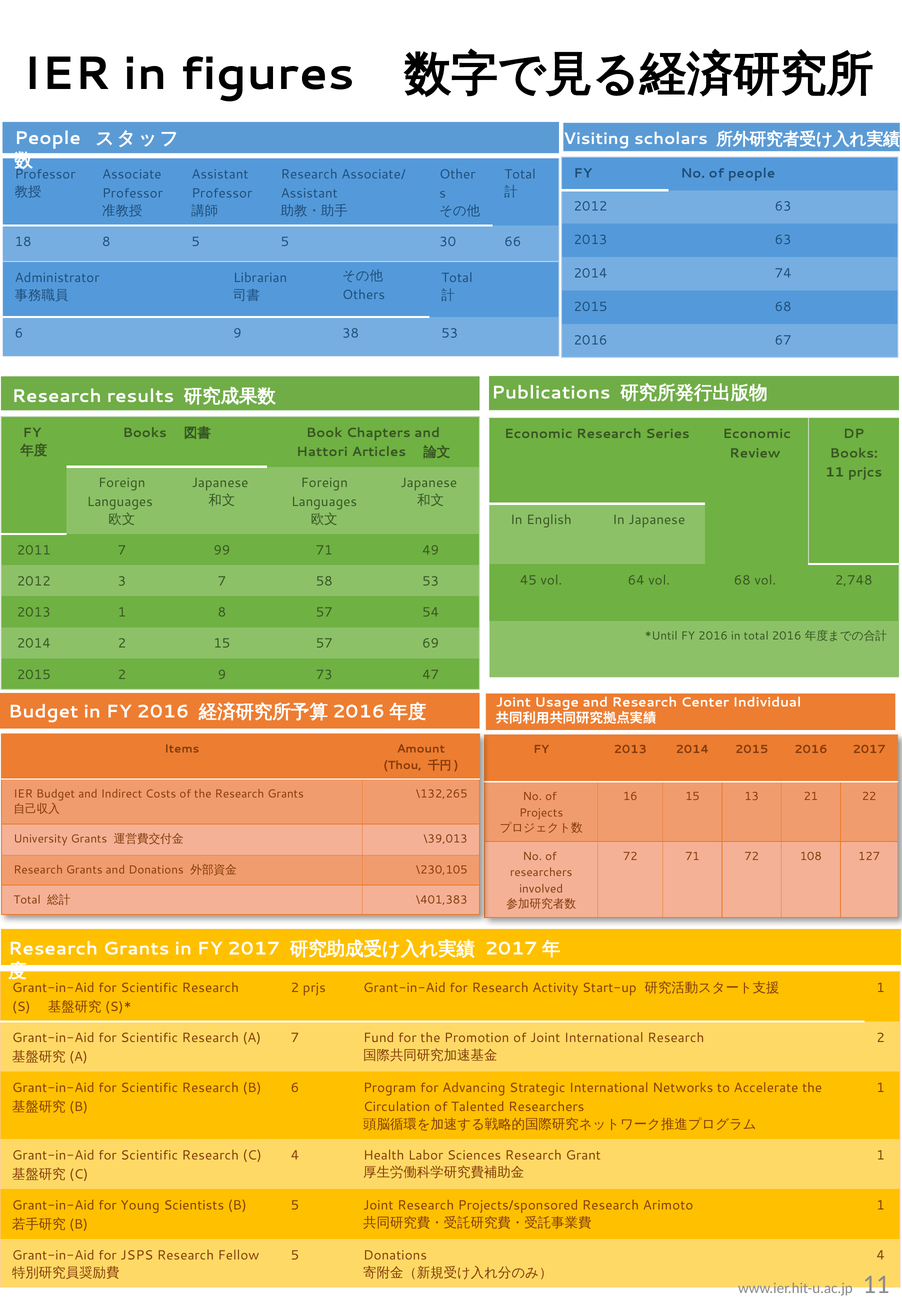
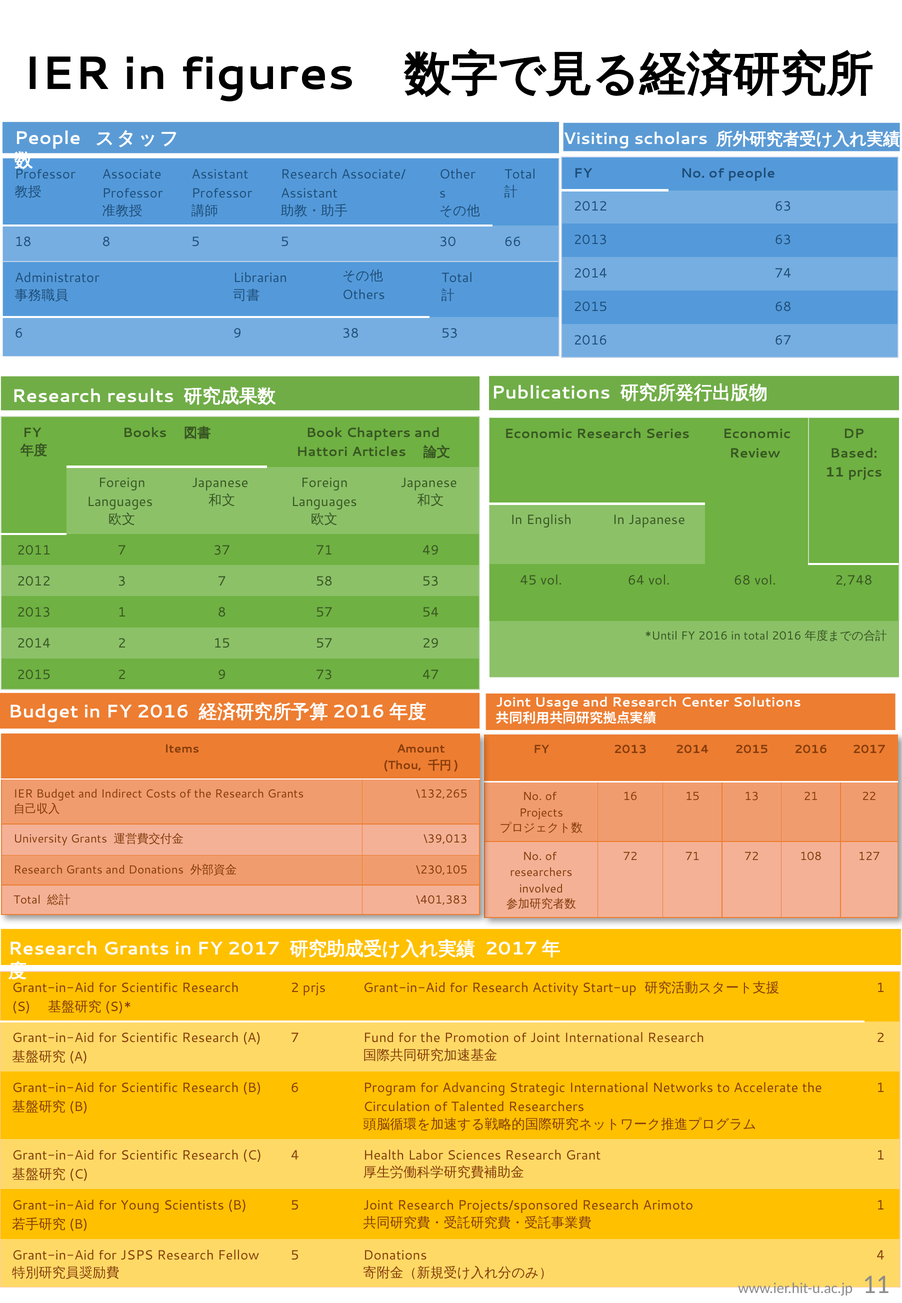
Books: Books -> Based (854, 453)
99: 99 -> 37 (222, 550)
69: 69 -> 29 (431, 643)
Individual: Individual -> Solutions (767, 702)
